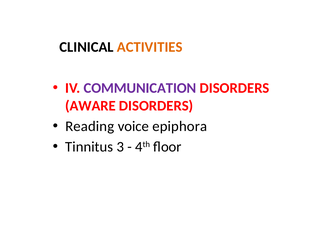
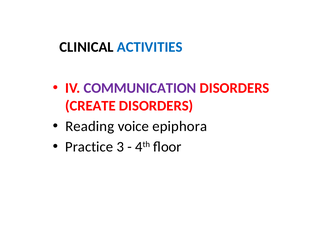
ACTIVITIES colour: orange -> blue (150, 47)
AWARE: AWARE -> CREATE (90, 106)
Tinnitus: Tinnitus -> Practice (89, 147)
